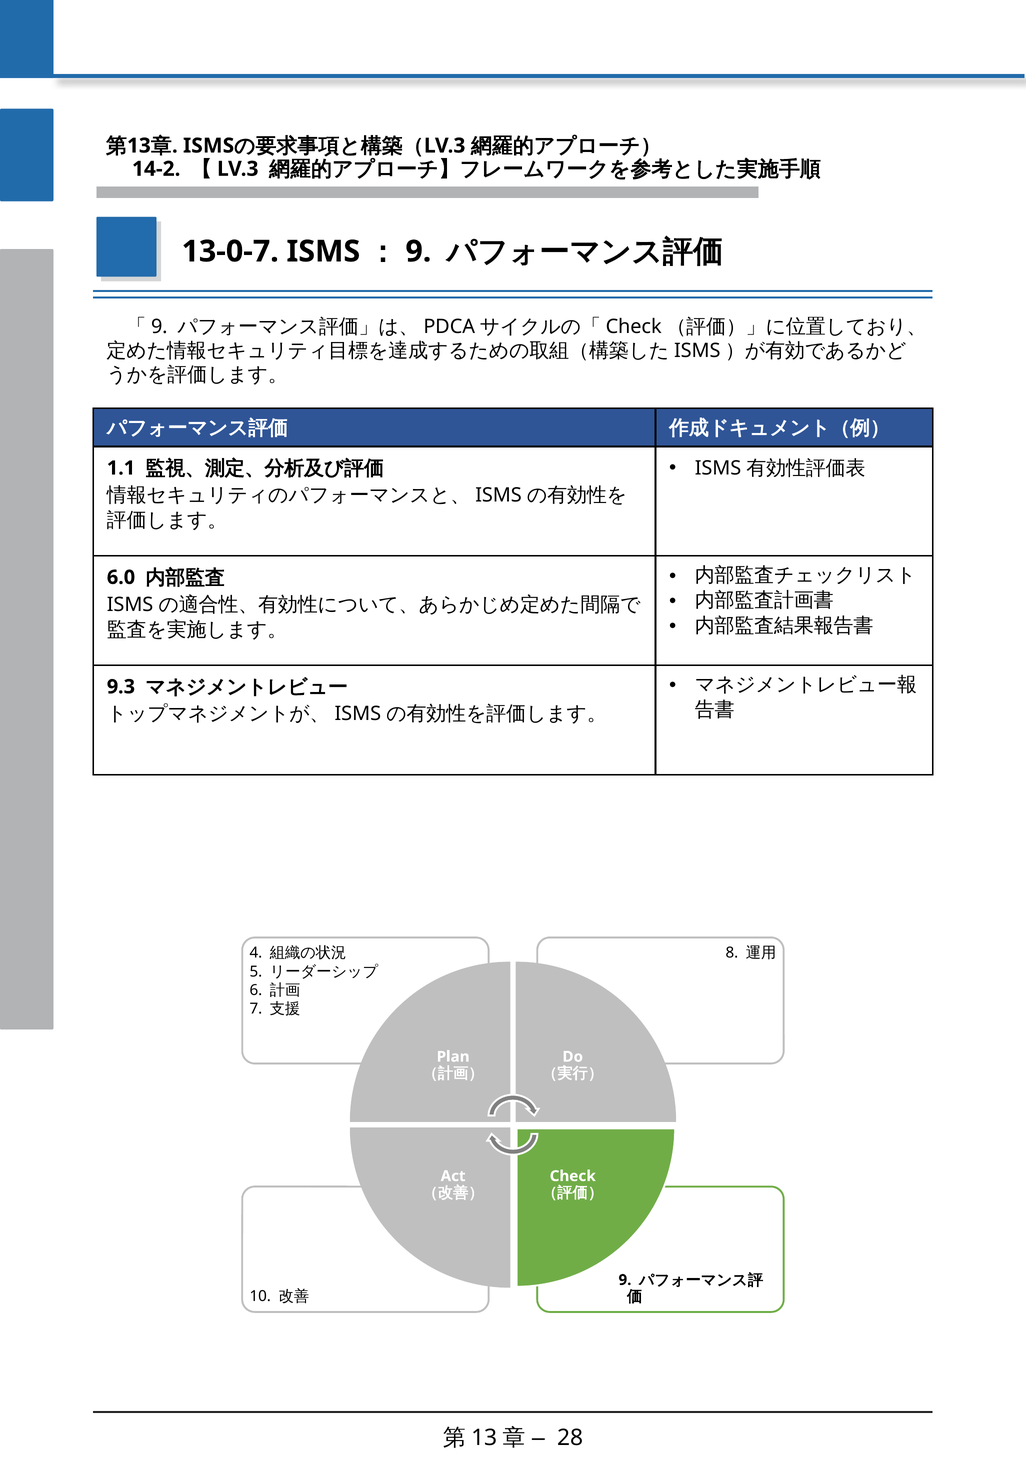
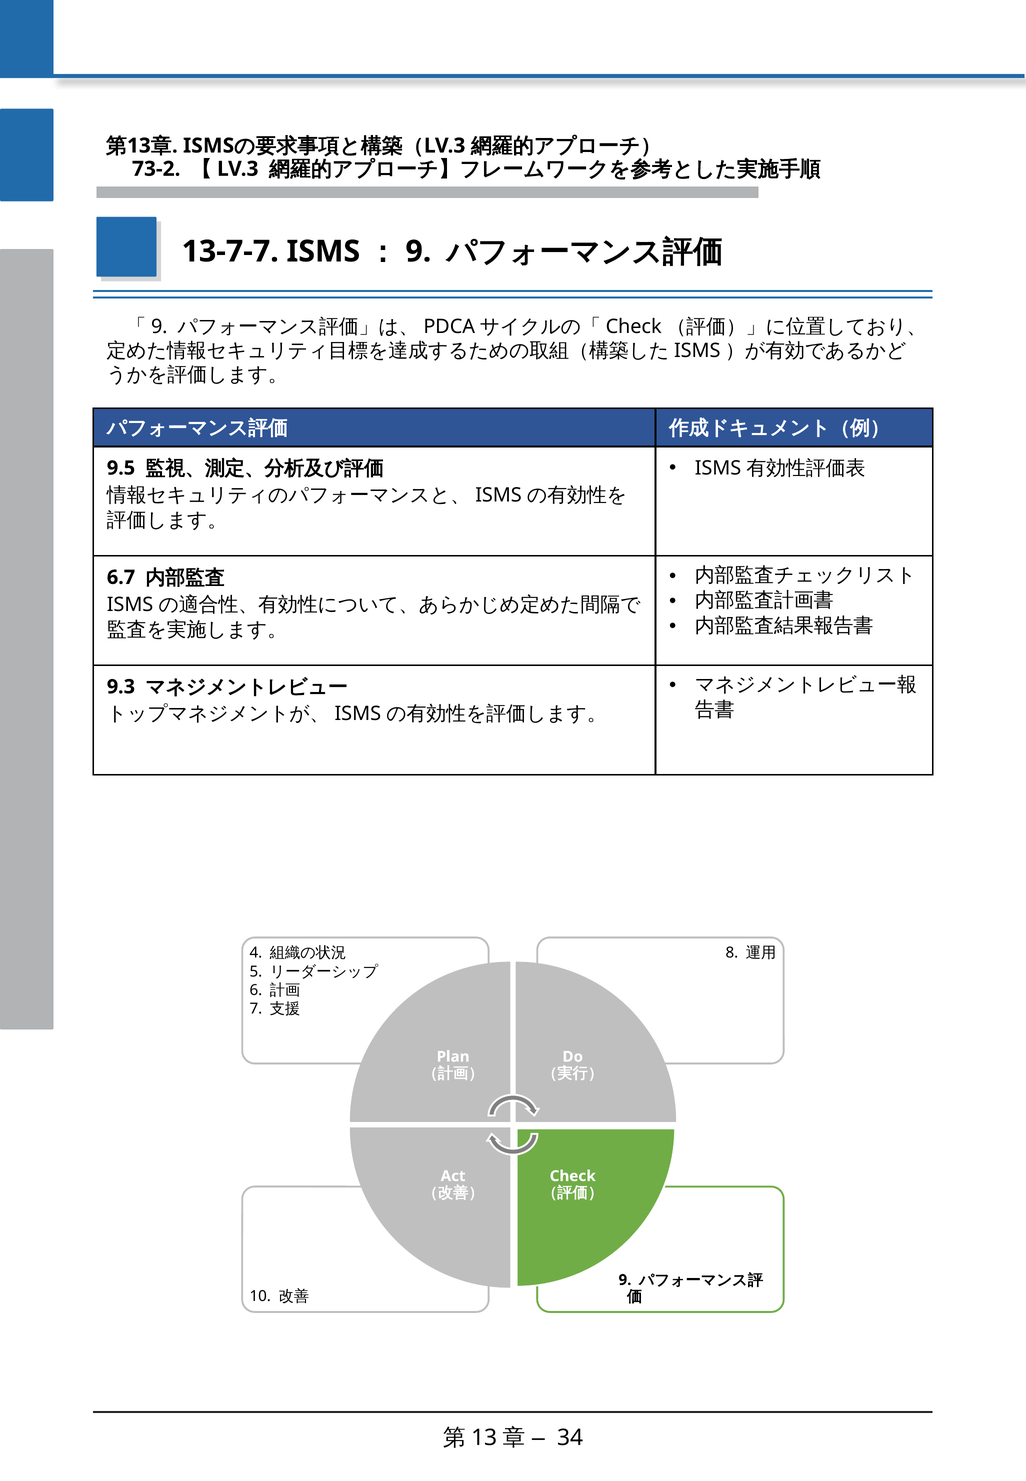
14-2: 14-2 -> 73-2 (156, 169)
13-0-7: 13-0-7 -> 13-7-7 (230, 252)
1.1: 1.1 -> 9.5 (121, 468)
6.0: 6.0 -> 6.7 (121, 578)
28: 28 -> 34 (570, 1439)
